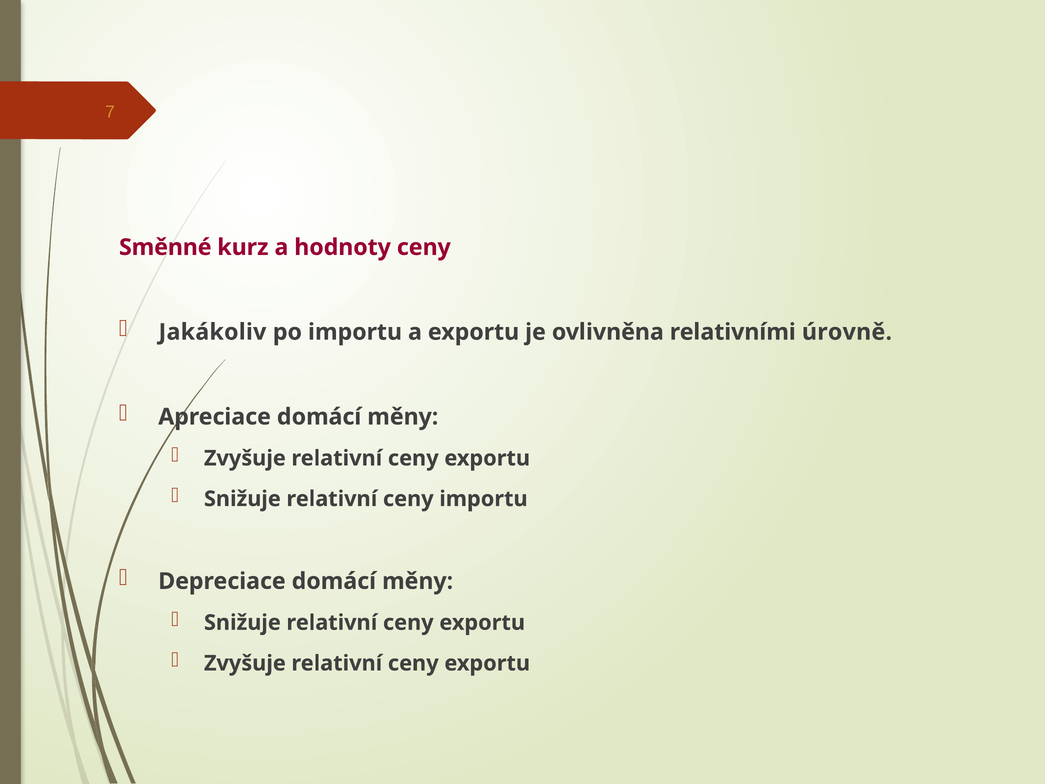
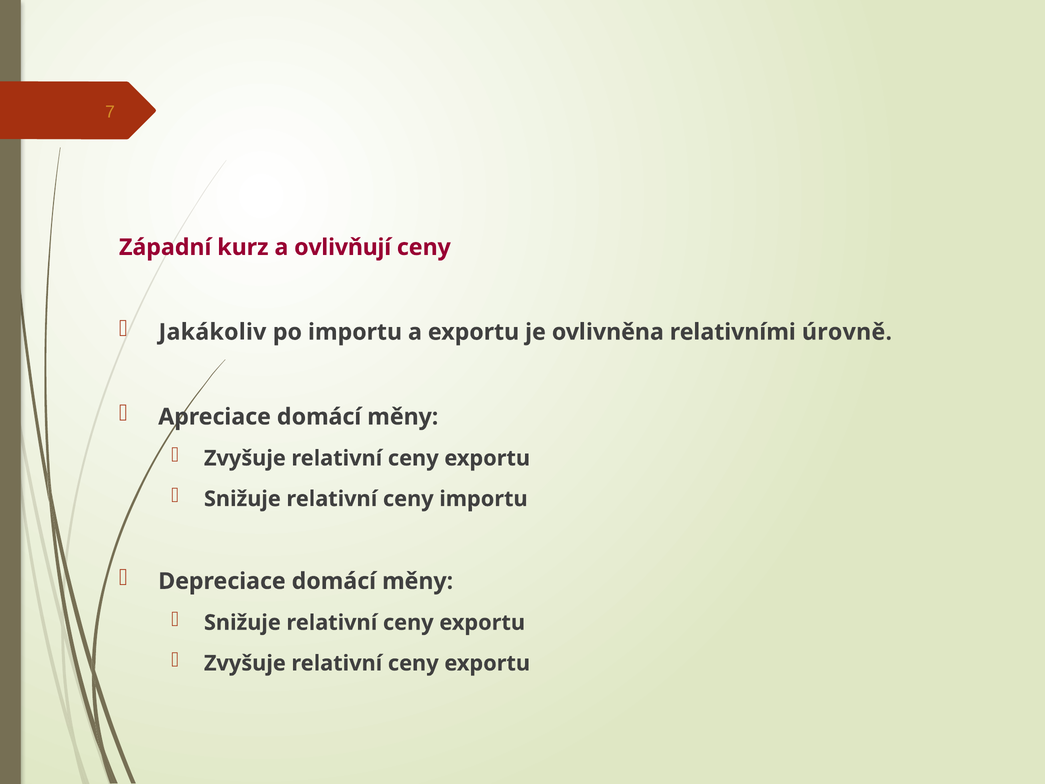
Směnné: Směnné -> Západní (165, 247)
hodnoty: hodnoty -> ovlivňují (343, 247)
